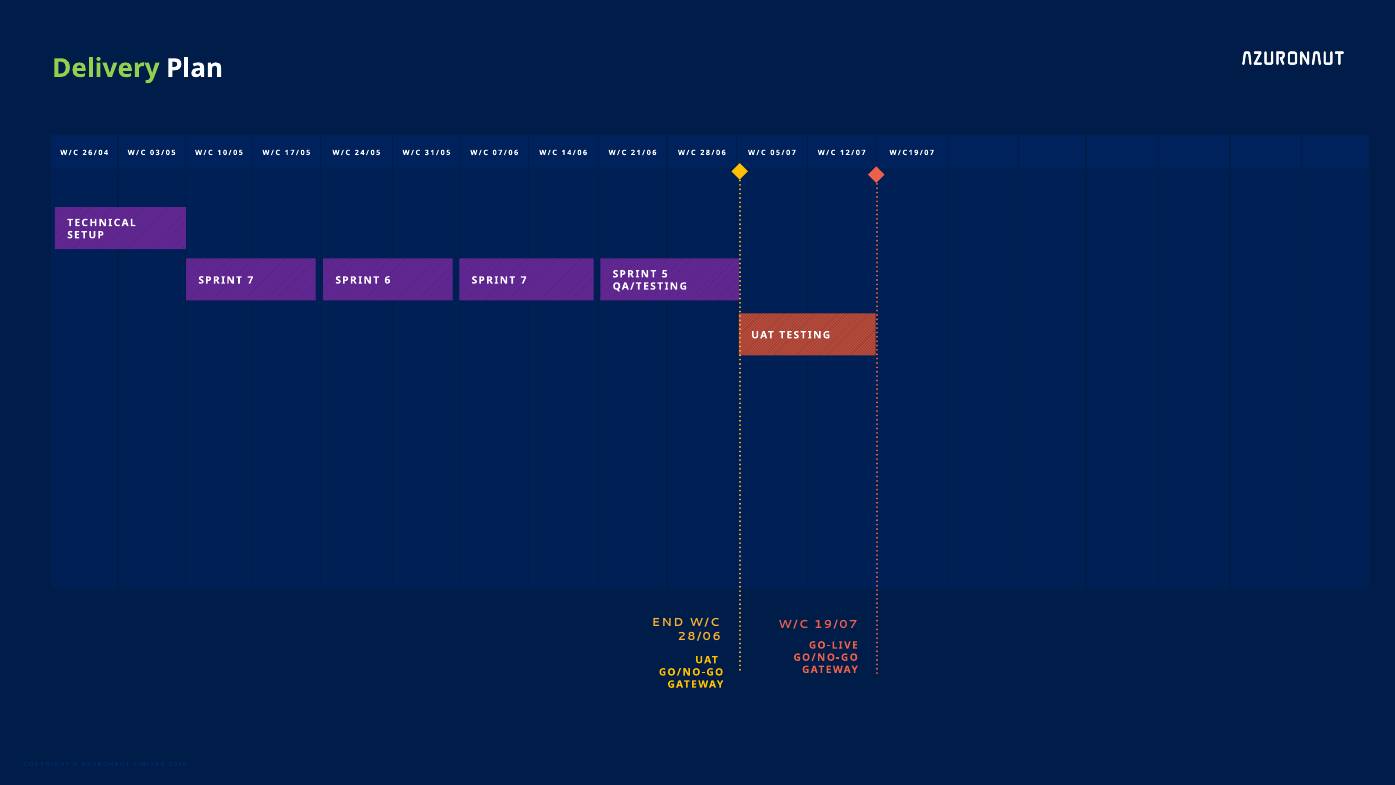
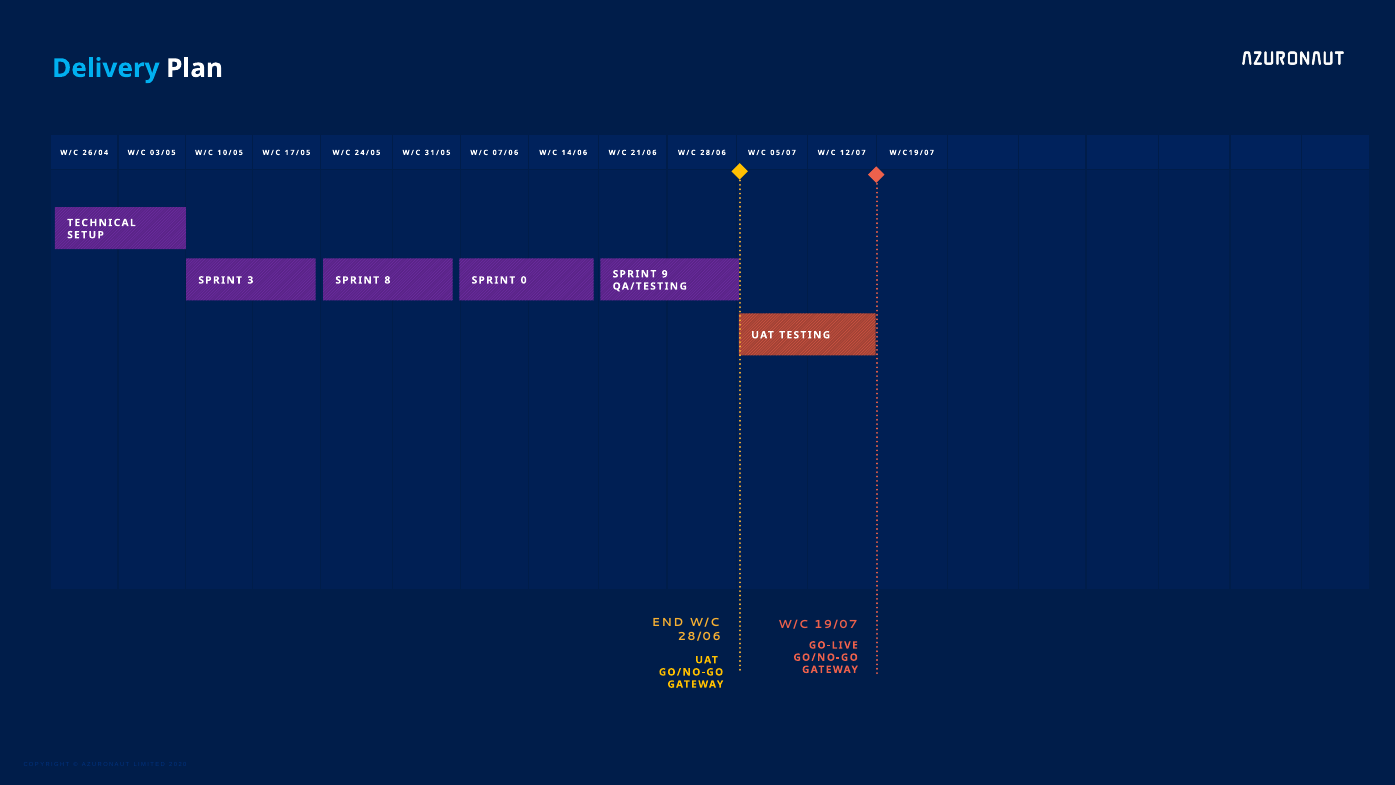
Delivery colour: light green -> light blue (106, 68)
5: 5 -> 9 (665, 274)
7: 7 -> 3 (250, 280)
6: 6 -> 8 (387, 280)
7: 7 -> 0 (524, 280)
